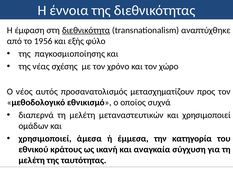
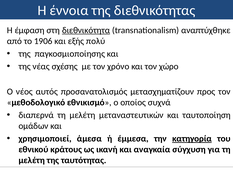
1956: 1956 -> 1906 (43, 41)
φύλο: φύλο -> πολύ (96, 41)
και χρησιμοποιεί: χρησιμοποιεί -> ταυτοποίηση (207, 116)
κατηγορία underline: none -> present (192, 139)
